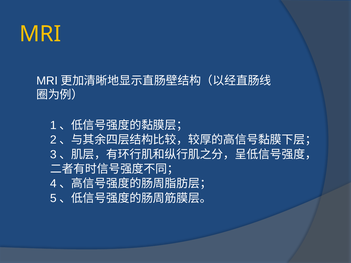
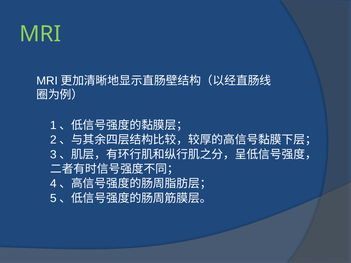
MRI colour: yellow -> light green (40, 34)
